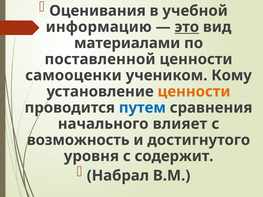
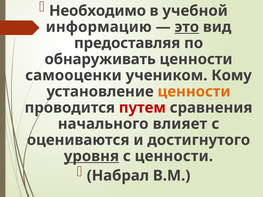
Оценивания: Оценивания -> Необходимо (98, 11)
материалами: материалами -> предоставляя (127, 43)
поставленной: поставленной -> обнаруживать (100, 59)
путем colour: blue -> red (142, 108)
возможность: возможность -> оцениваются (78, 140)
уровня underline: none -> present (91, 156)
с содержит: содержит -> ценности (174, 156)
